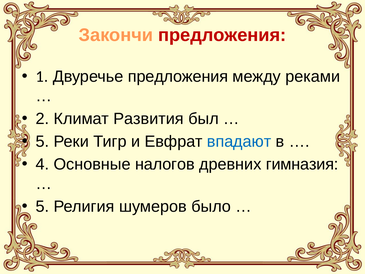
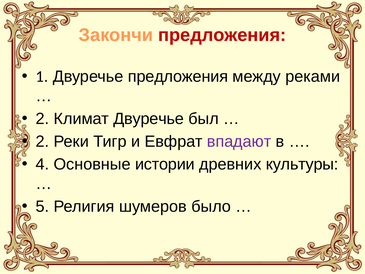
Климат Развития: Развития -> Двуречье (149, 119)
5: 5 -> 2 (42, 141)
впадают colour: blue -> purple (239, 141)
налогов: налогов -> истории (165, 164)
гимназия: гимназия -> культуры (302, 164)
